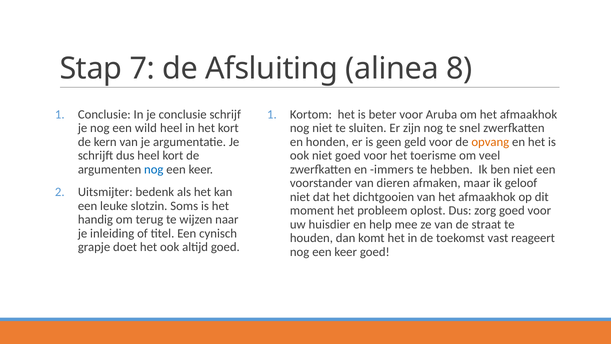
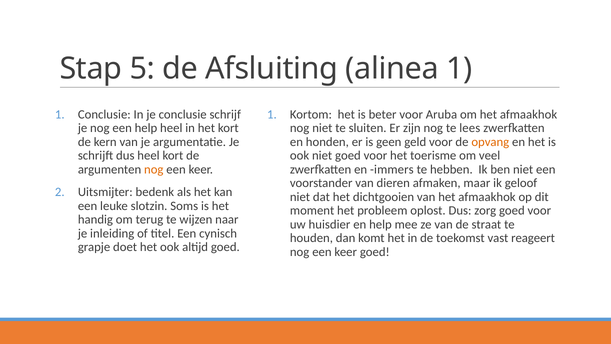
7: 7 -> 5 (142, 68)
alinea 8: 8 -> 1 (459, 68)
een wild: wild -> help (146, 128)
snel: snel -> lees (470, 128)
nog colour: blue -> orange (154, 169)
